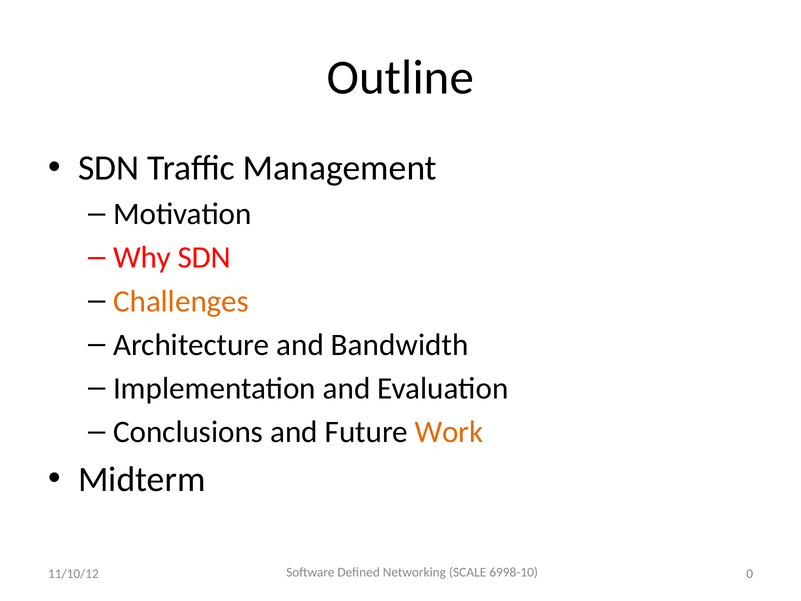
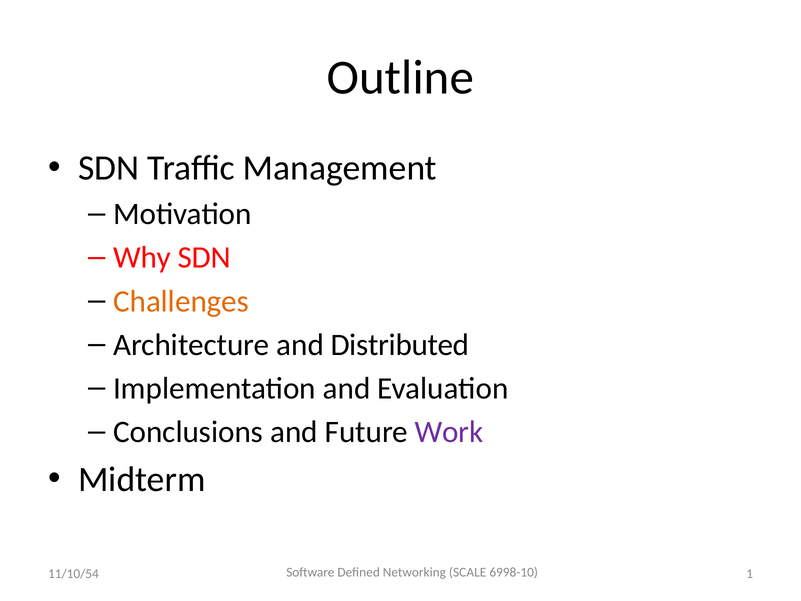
Bandwidth: Bandwidth -> Distributed (400, 345)
Work colour: orange -> purple (449, 432)
0: 0 -> 1 (750, 574)
11/10/12: 11/10/12 -> 11/10/54 (73, 574)
